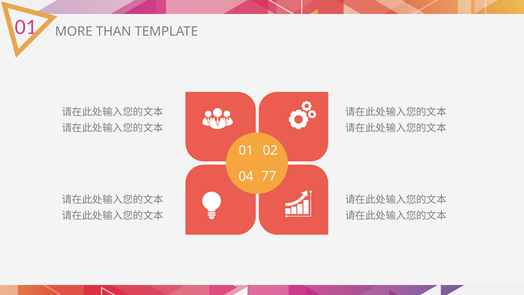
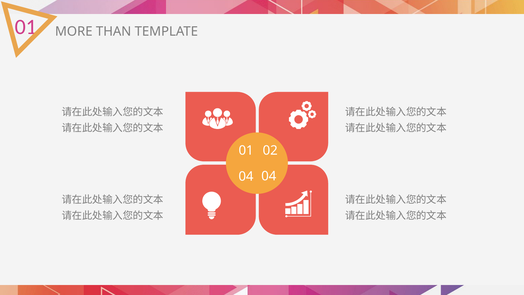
04 77: 77 -> 04 (269, 176)
